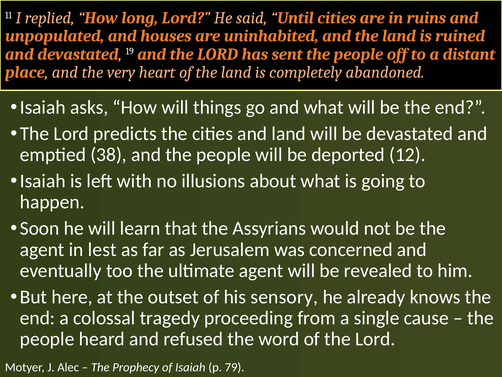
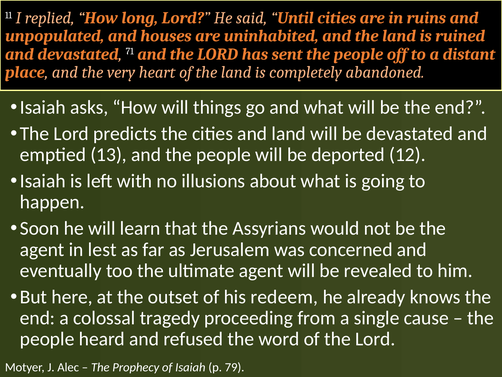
19: 19 -> 71 (130, 51)
38: 38 -> 13 (109, 155)
sensory: sensory -> redeem (284, 297)
